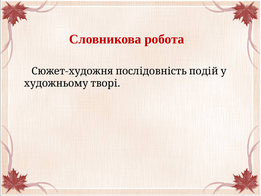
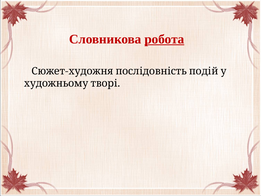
робота underline: none -> present (164, 39)
